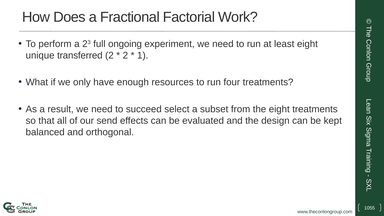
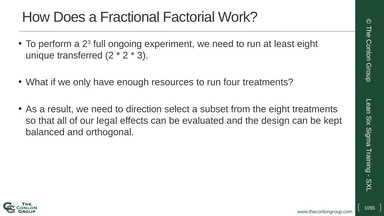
1: 1 -> 3 (143, 55)
succeed: succeed -> direction (144, 109)
send: send -> legal (107, 121)
